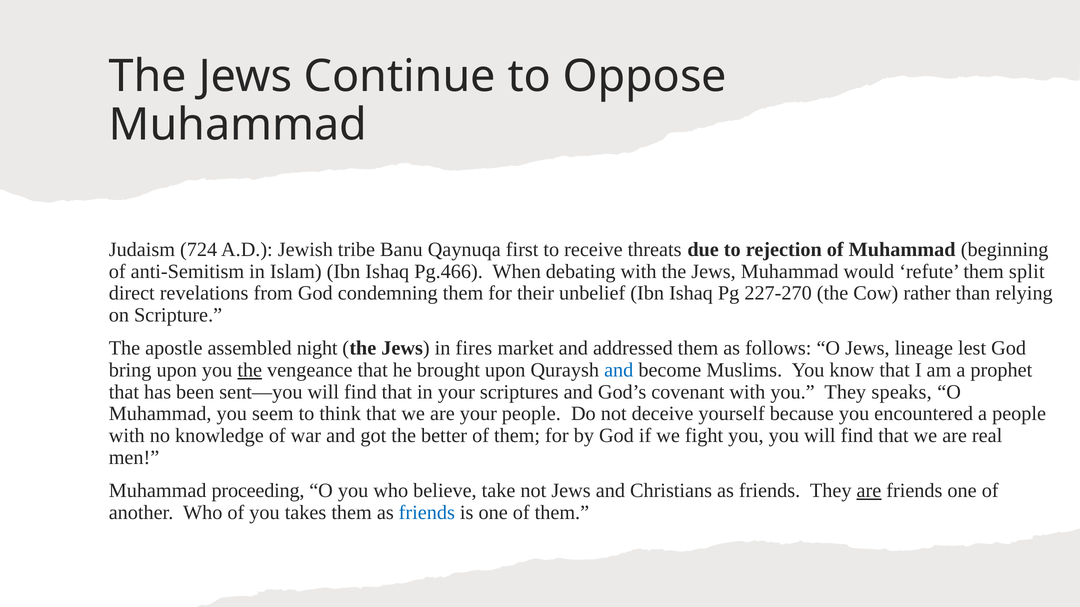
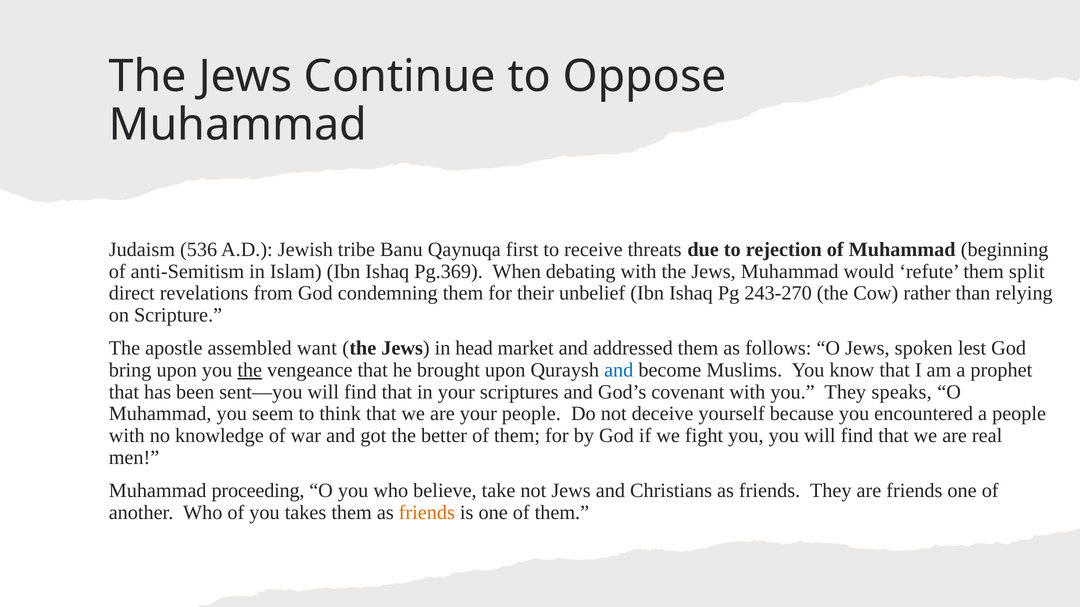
724: 724 -> 536 (199, 250)
Pg.466: Pg.466 -> Pg.369 (449, 272)
227-270: 227-270 -> 243-270 (778, 293)
night: night -> want (317, 349)
fires: fires -> head (474, 349)
lineage: lineage -> spoken (924, 349)
are underline: present -> none (869, 491)
friends colour: blue -> orange (427, 513)
